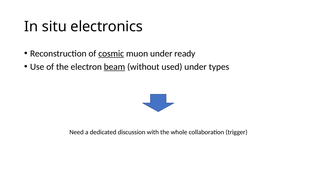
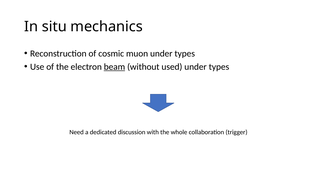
electronics: electronics -> mechanics (107, 27)
cosmic underline: present -> none (111, 54)
muon under ready: ready -> types (185, 54)
